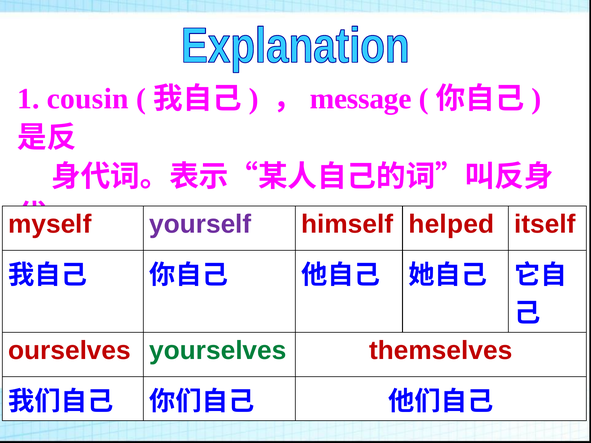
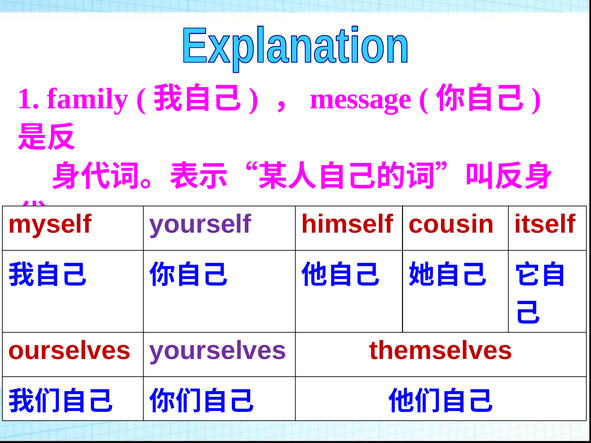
cousin: cousin -> family (88, 99)
helped: helped -> cousin (451, 224)
yourselves colour: green -> purple (218, 351)
